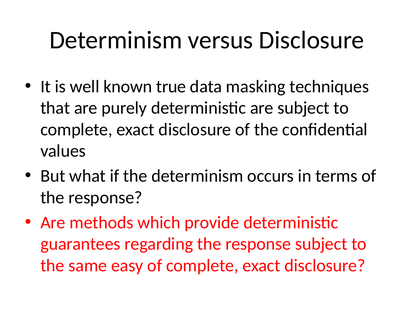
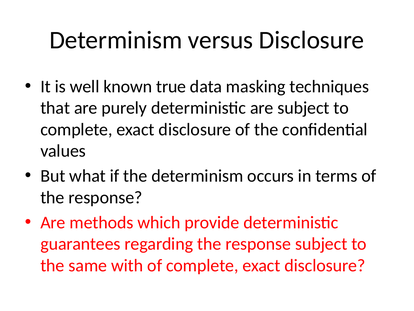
easy: easy -> with (127, 265)
